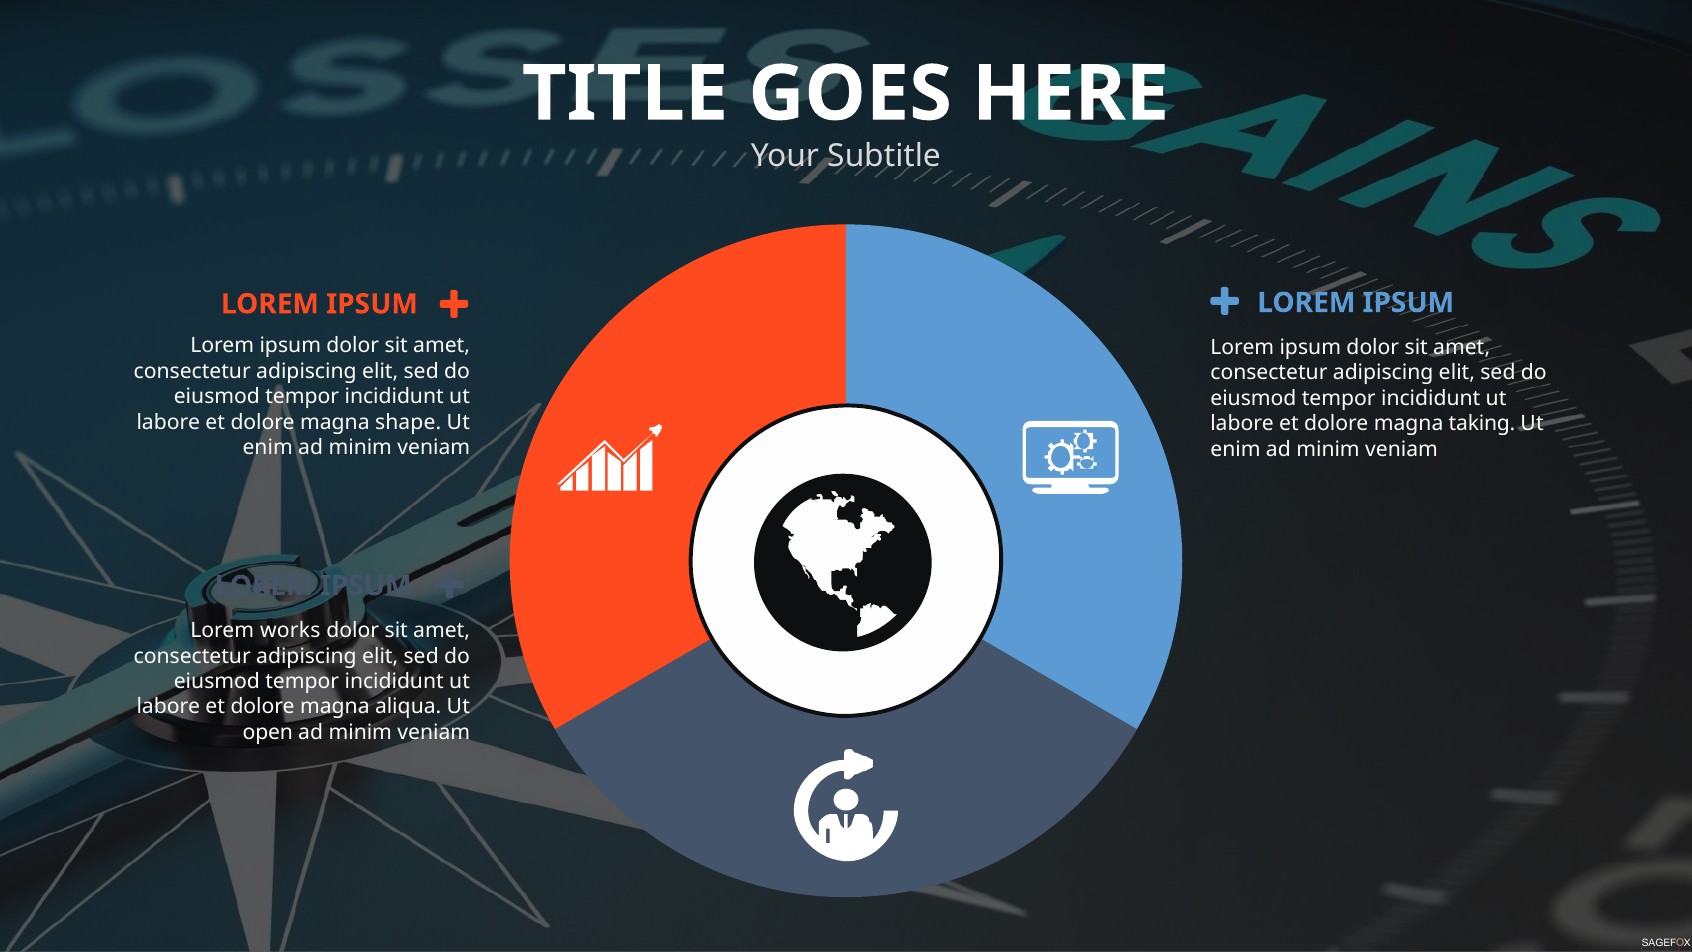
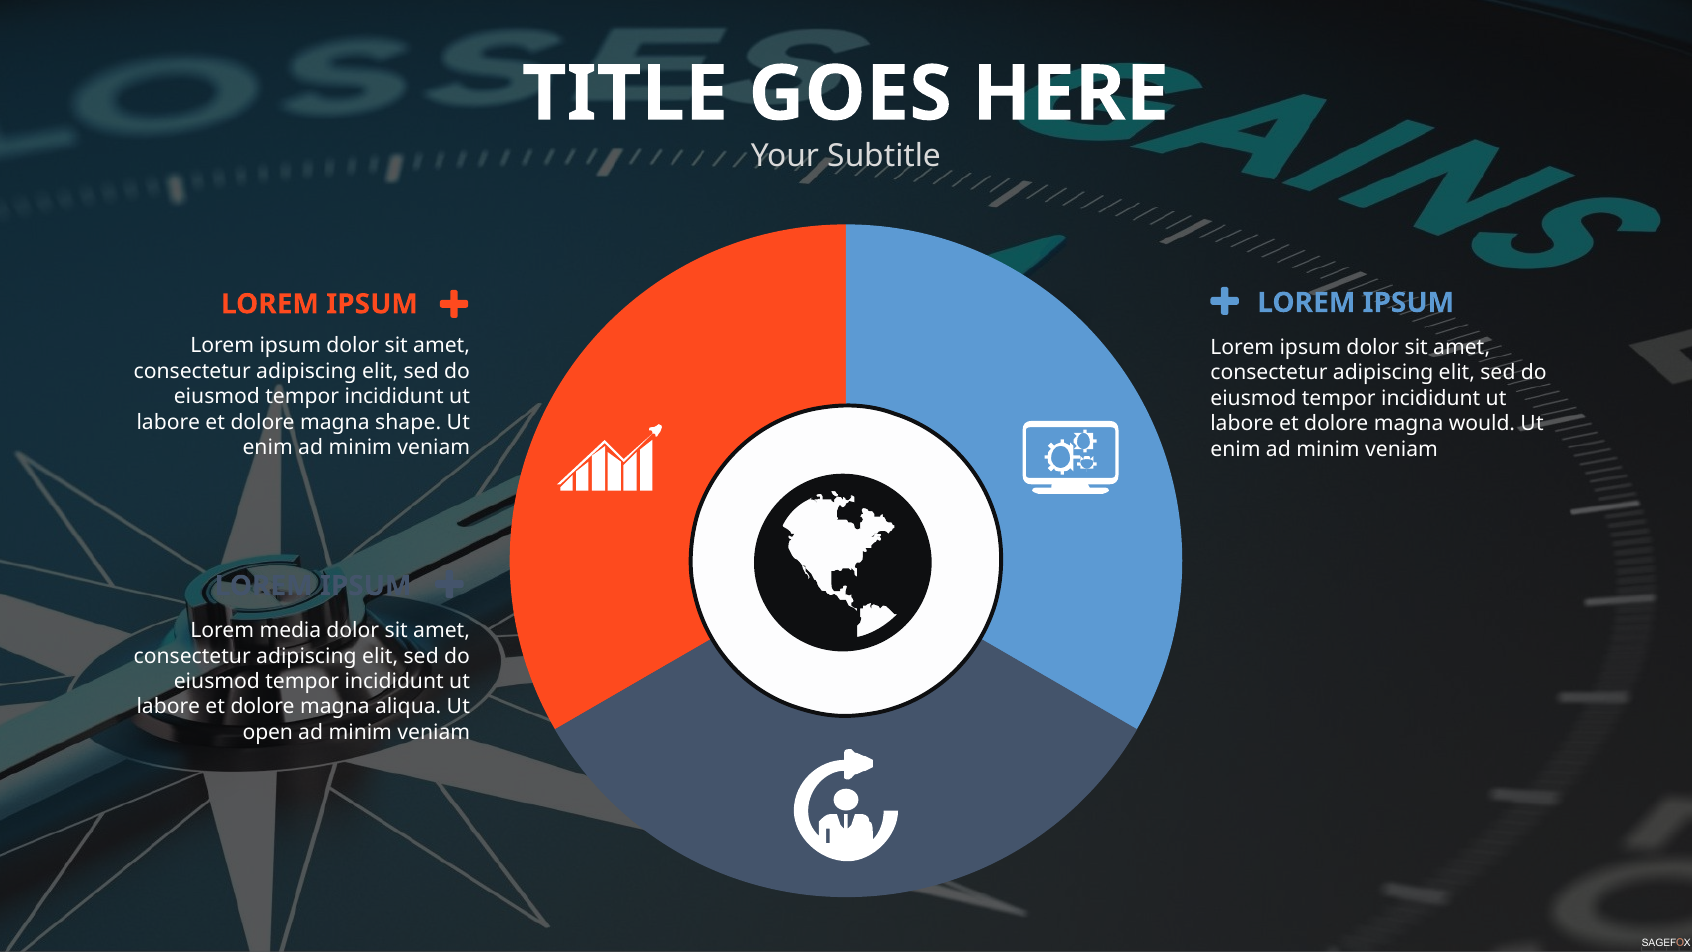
taking: taking -> would (1482, 424)
works: works -> media (290, 630)
